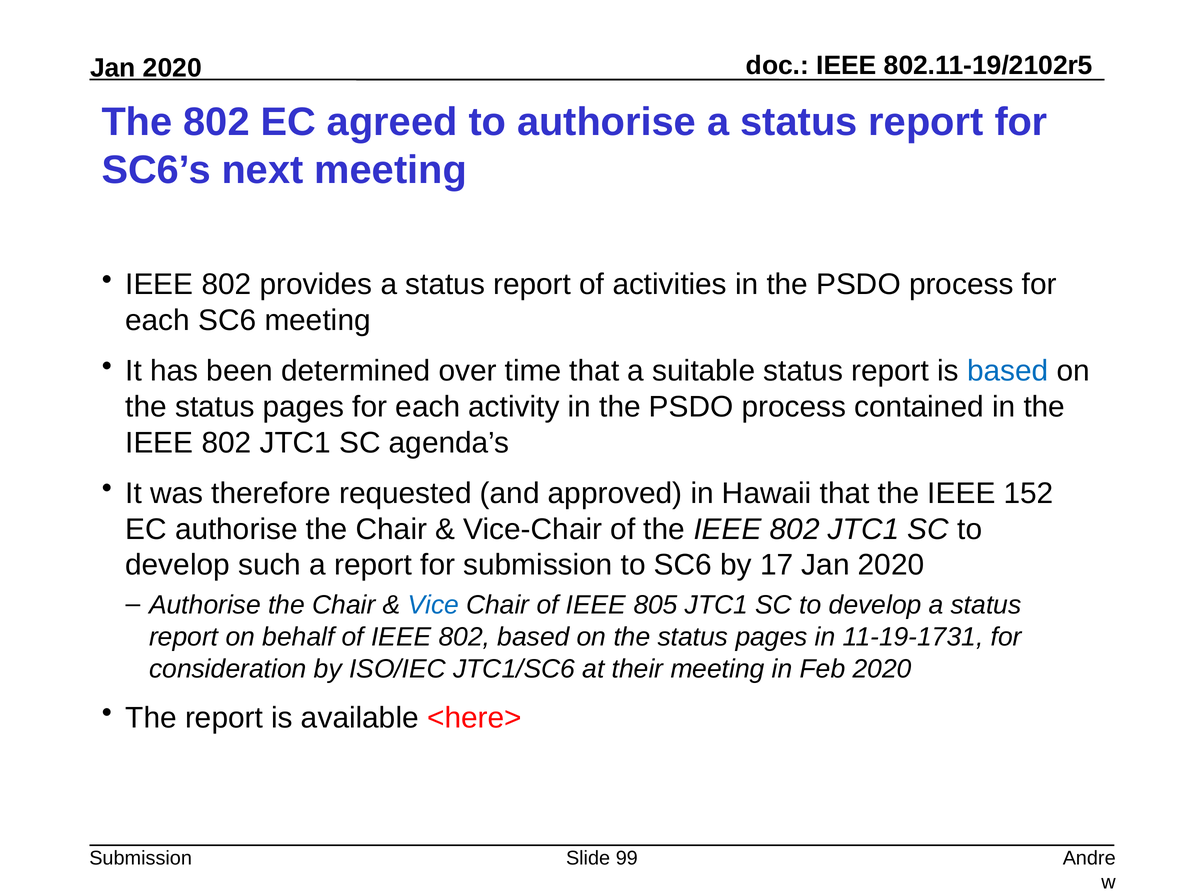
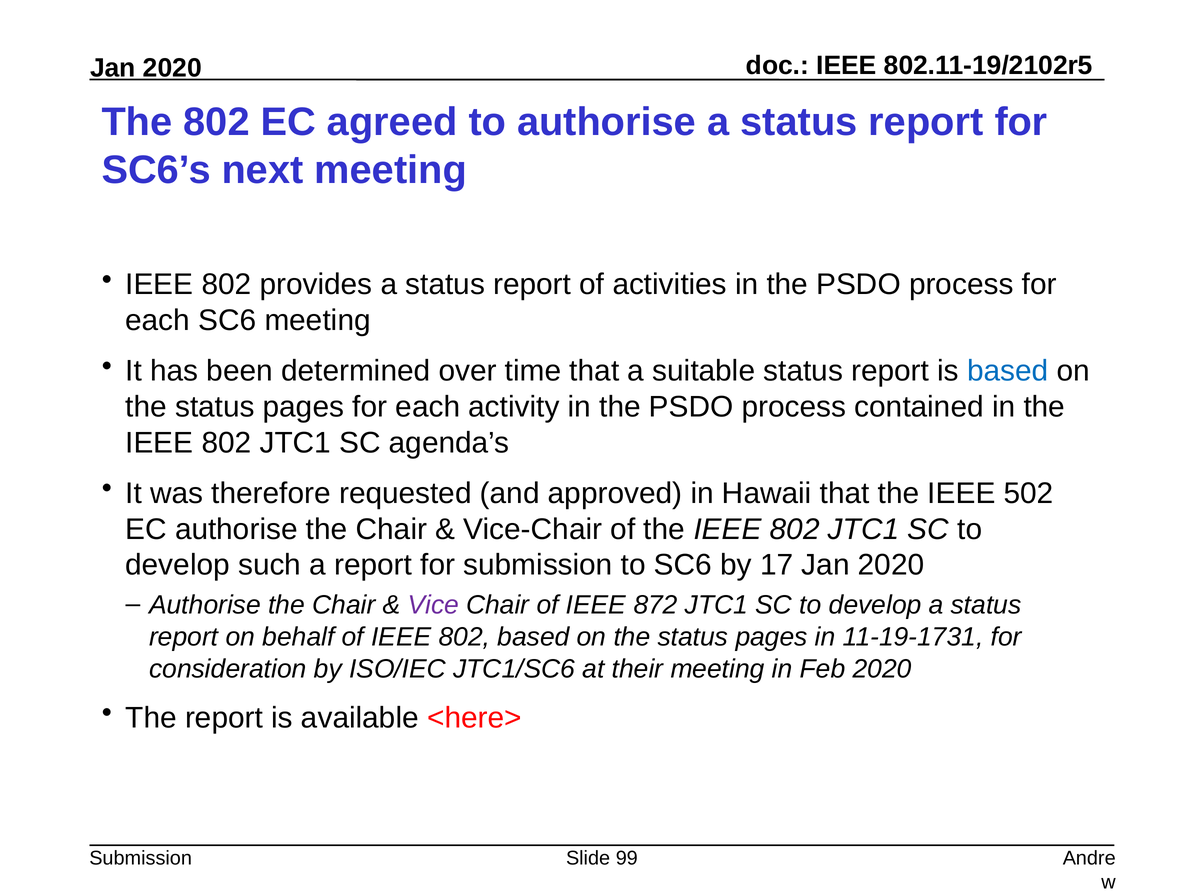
152: 152 -> 502 (1029, 494)
Vice colour: blue -> purple (433, 606)
805: 805 -> 872 (656, 606)
